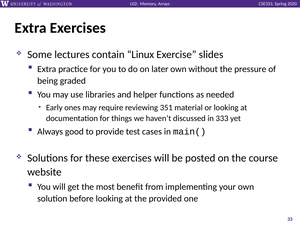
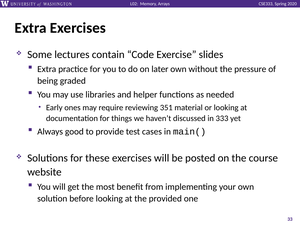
Linux: Linux -> Code (141, 54)
